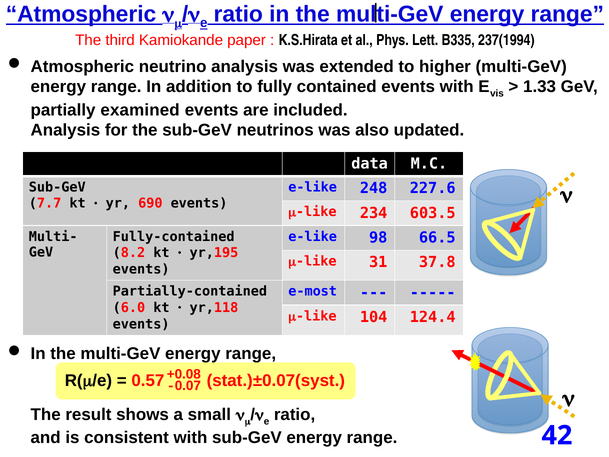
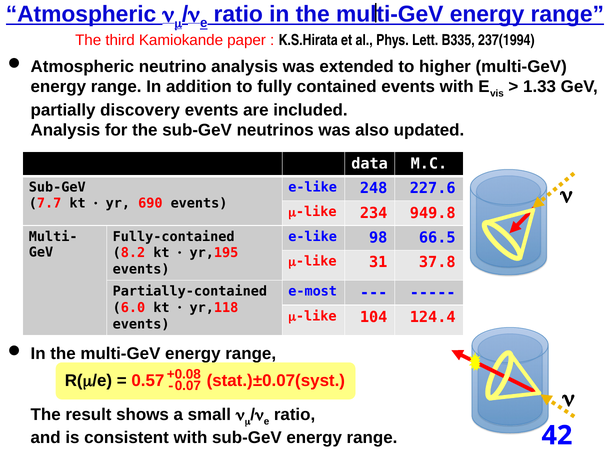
examined: examined -> discovery (140, 110)
603.5: 603.5 -> 949.8 (433, 213)
